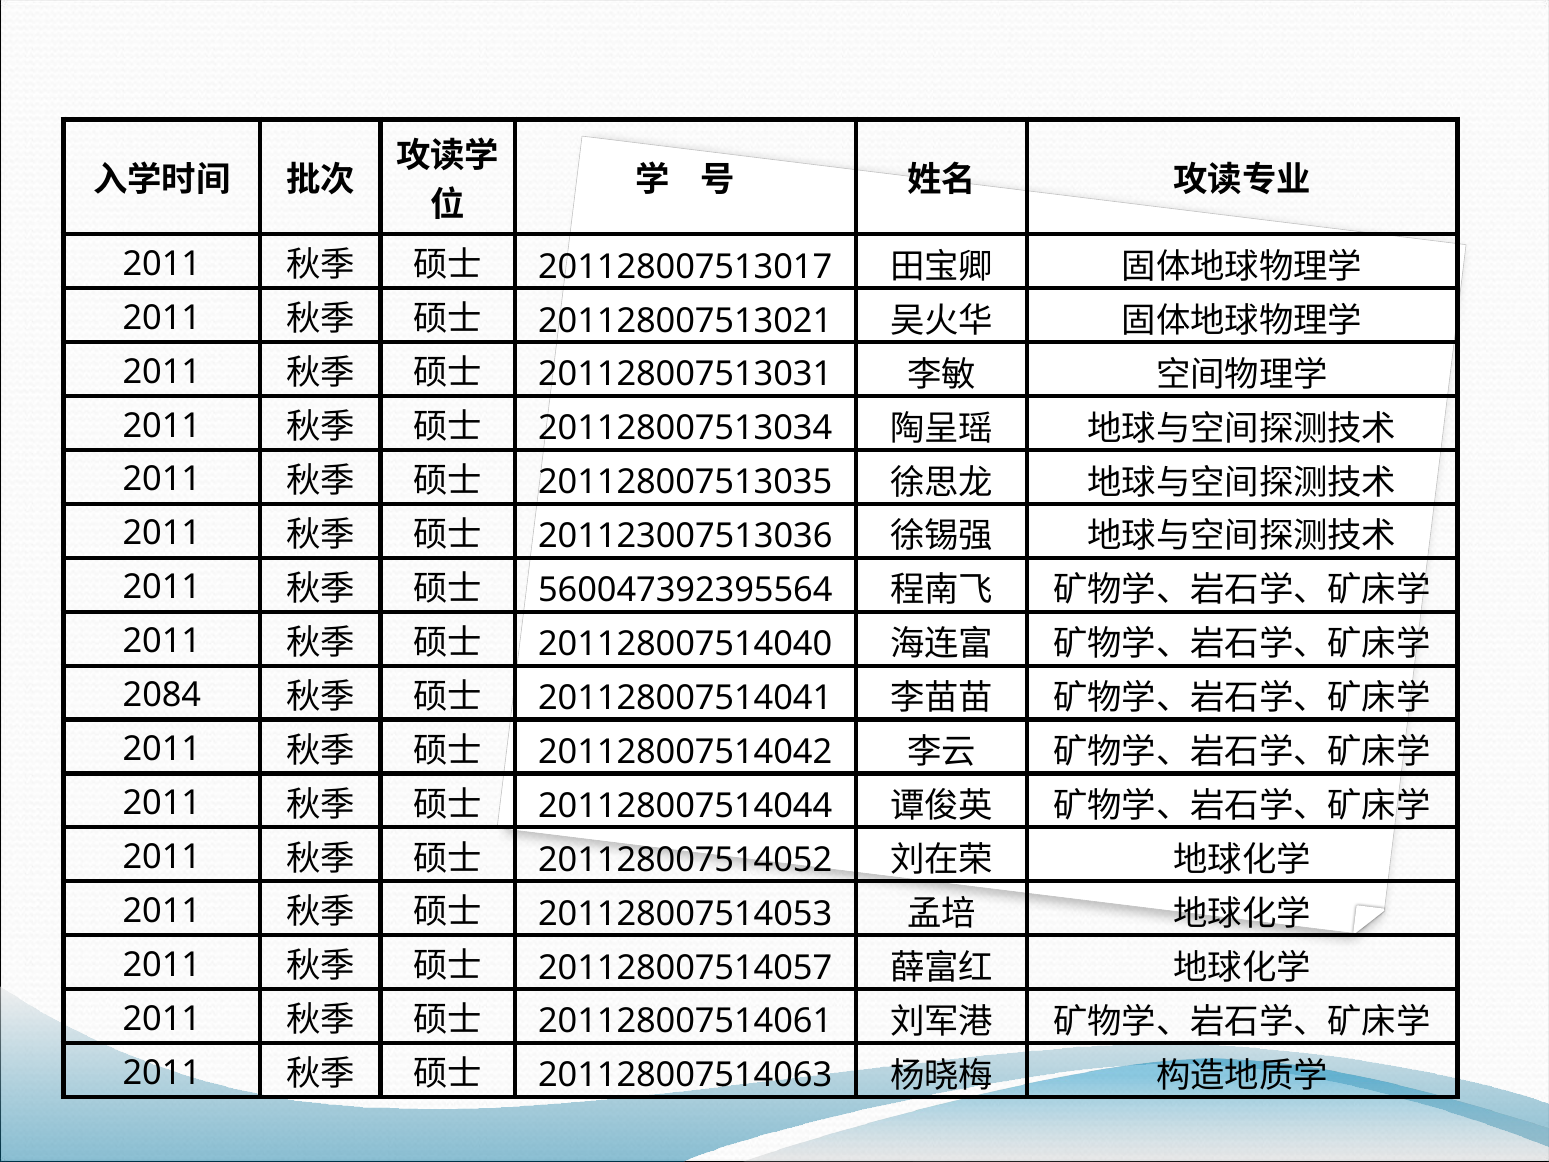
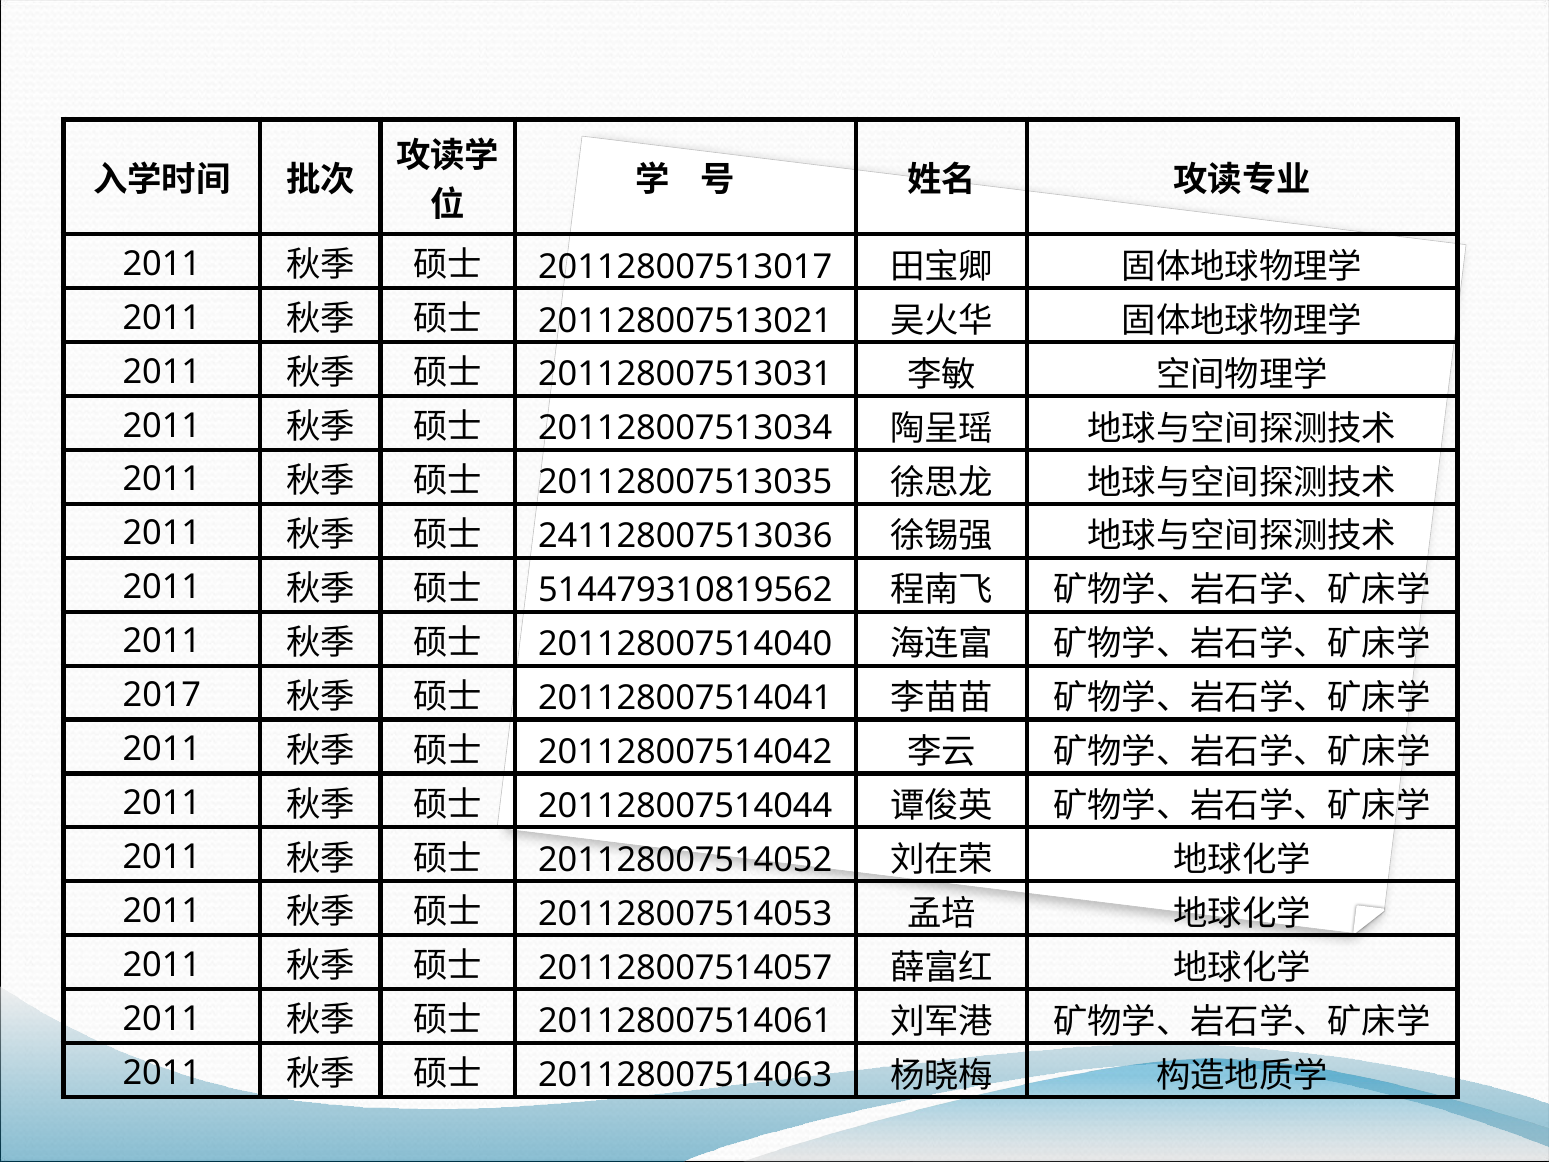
201123007513036: 201123007513036 -> 241128007513036 (685, 536)
560047392395564: 560047392395564 -> 514479310819562 (685, 590)
2084: 2084 -> 2017 (162, 695)
